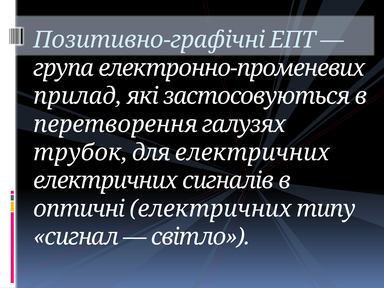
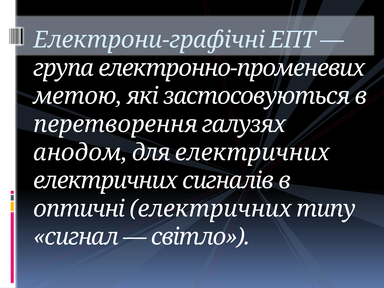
Позитивно-графічні: Позитивно-графічні -> Електрони-графічні (149, 40)
прилад: прилад -> метою (78, 96)
трубок: трубок -> анодом (81, 153)
